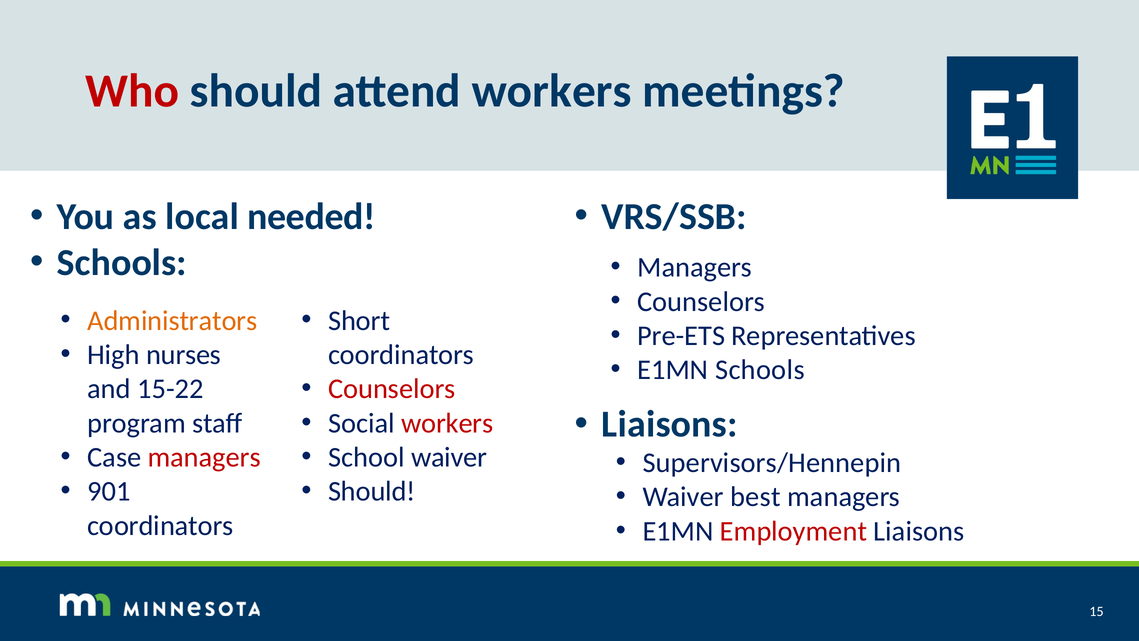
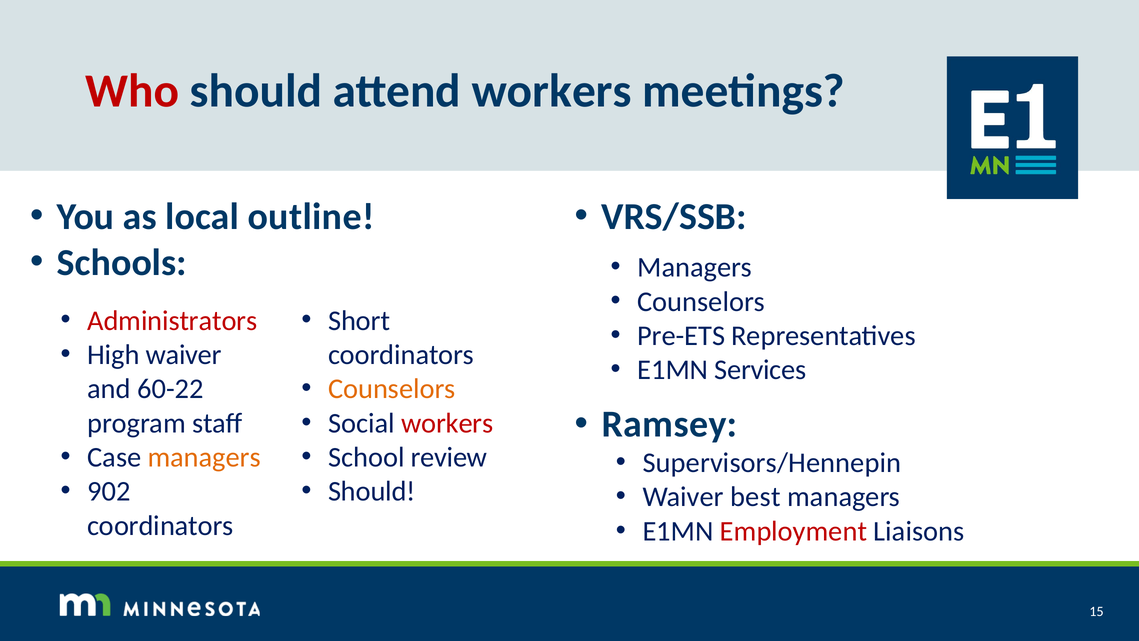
needed: needed -> outline (311, 217)
Administrators colour: orange -> red (172, 320)
High nurses: nurses -> waiver (184, 355)
E1MN Schools: Schools -> Services (760, 370)
Counselors colour: red -> orange (392, 389)
15-22: 15-22 -> 60-22 (170, 389)
Liaisons: Liaisons -> Ramsey (669, 424)
managers colour: red -> orange (204, 457)
School waiver: waiver -> review (449, 457)
901: 901 -> 902 (109, 491)
